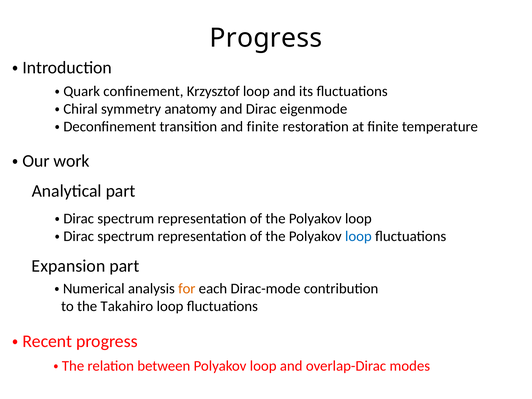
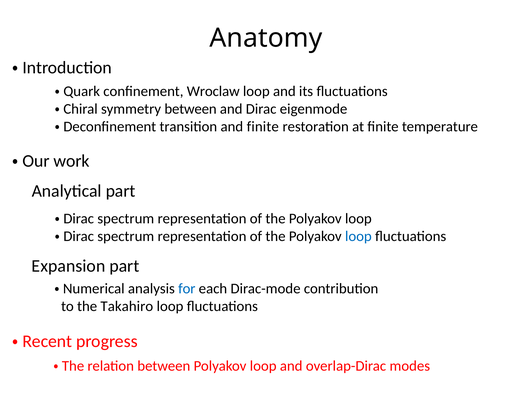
Progress: Progress -> Anatomy (266, 38)
Krzysztof: Krzysztof -> Wroclaw (213, 91)
symmetry anatomy: anatomy -> between (191, 109)
for colour: orange -> blue (187, 289)
